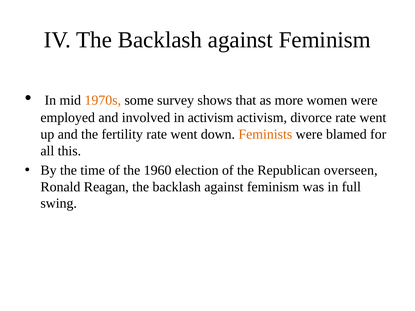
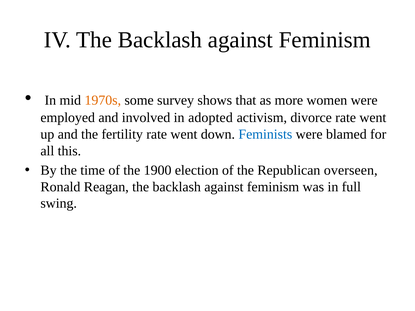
in activism: activism -> adopted (210, 118)
Feminists colour: orange -> blue (265, 134)
1960: 1960 -> 1900 (158, 170)
